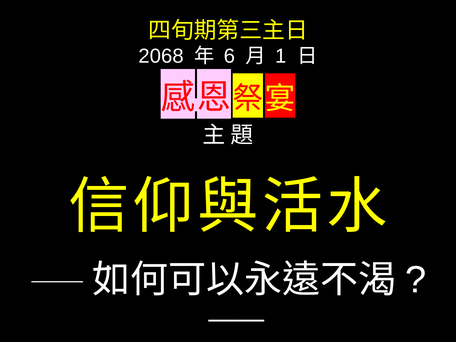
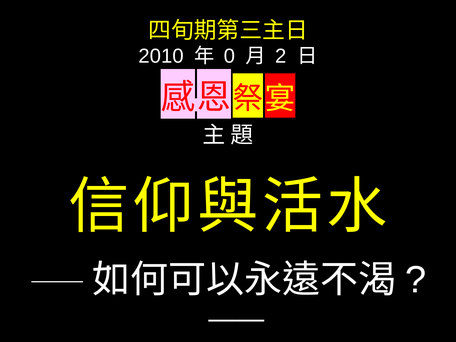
2068: 2068 -> 2010 (161, 56)
6: 6 -> 0 (230, 56)
1: 1 -> 2 (281, 56)
